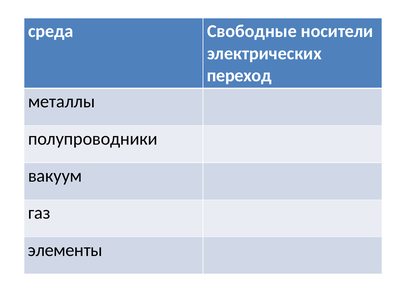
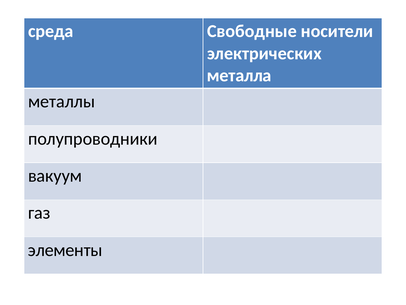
переход: переход -> металла (239, 75)
